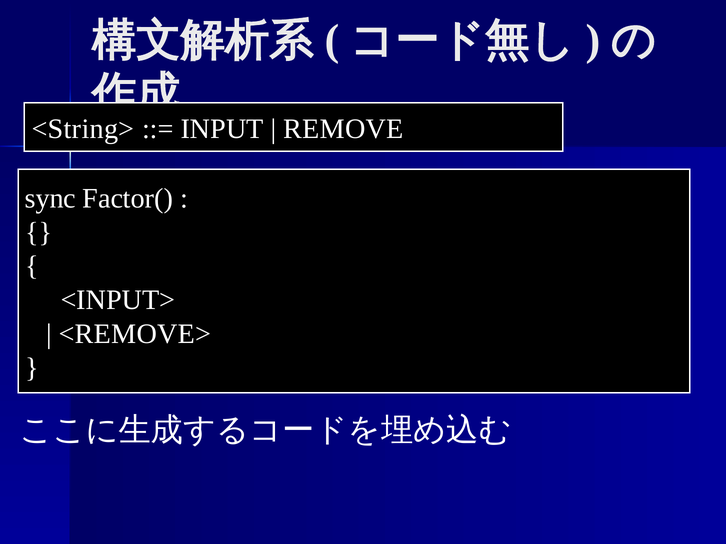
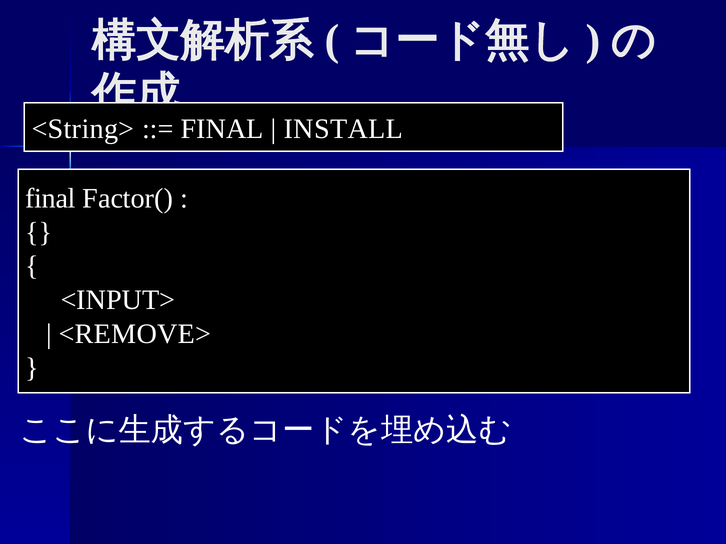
INPUT: INPUT -> FINAL (222, 129)
REMOVE: REMOVE -> INSTALL (343, 129)
sync: sync -> final (50, 199)
